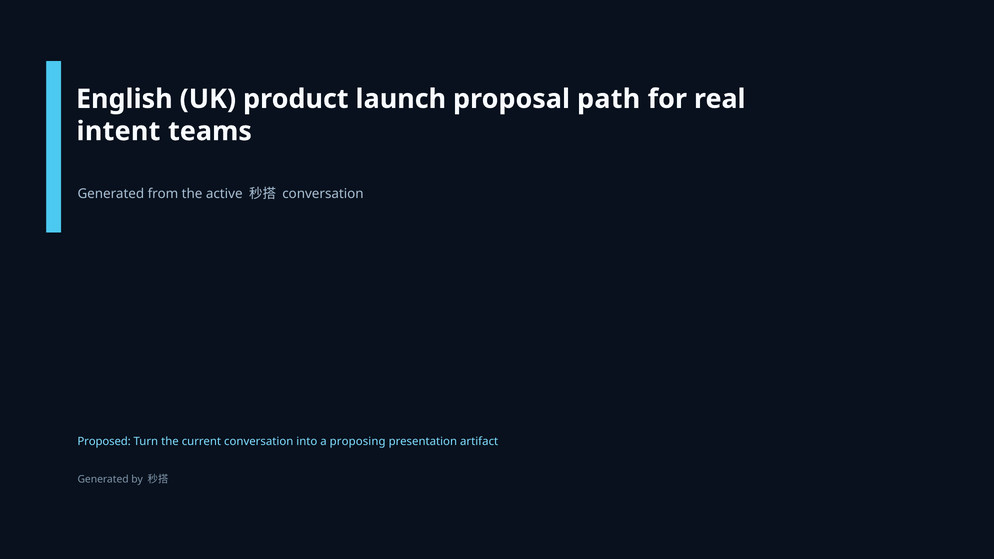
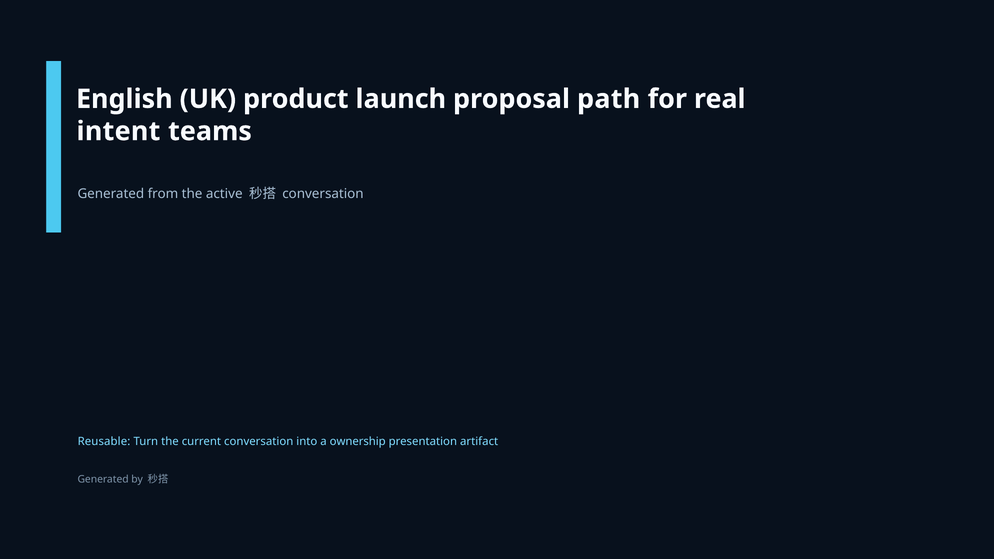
Proposed: Proposed -> Reusable (104, 441)
proposing: proposing -> ownership (358, 441)
